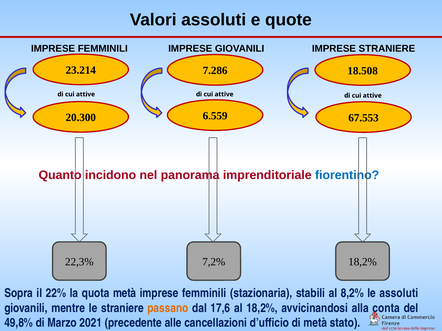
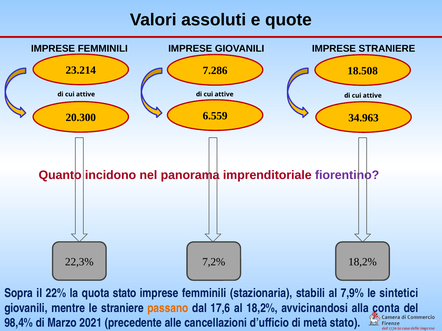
67.553: 67.553 -> 34.963 (364, 118)
fiorentino colour: blue -> purple (347, 175)
quota metà: metà -> stato (125, 294)
8,2%: 8,2% -> 7,9% (352, 294)
le assoluti: assoluti -> sintetici (399, 294)
49,8%: 49,8% -> 98,4% (19, 323)
